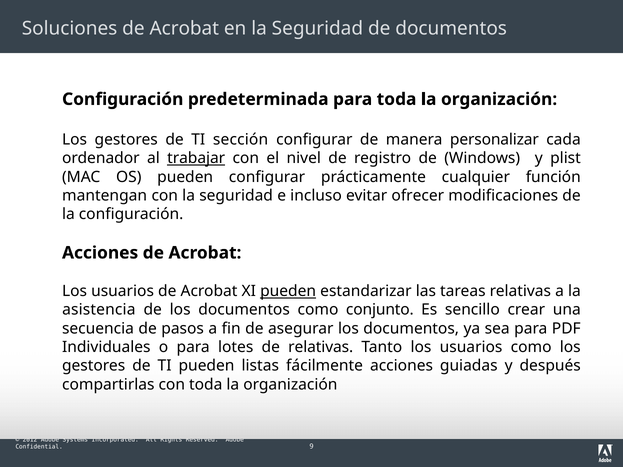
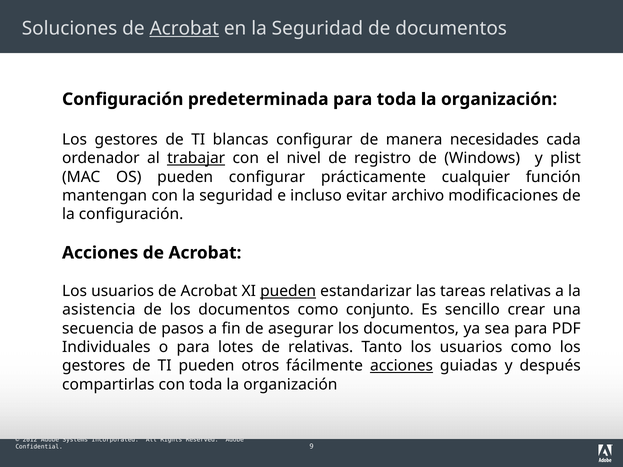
Acrobat underline: none -> present (184, 28)
sección: sección -> blancas (241, 140)
personalizar: personalizar -> necesidades (494, 140)
ofrecer: ofrecer -> archivo (418, 196)
listas: listas -> otros (260, 366)
acciones underline: none -> present (402, 366)
